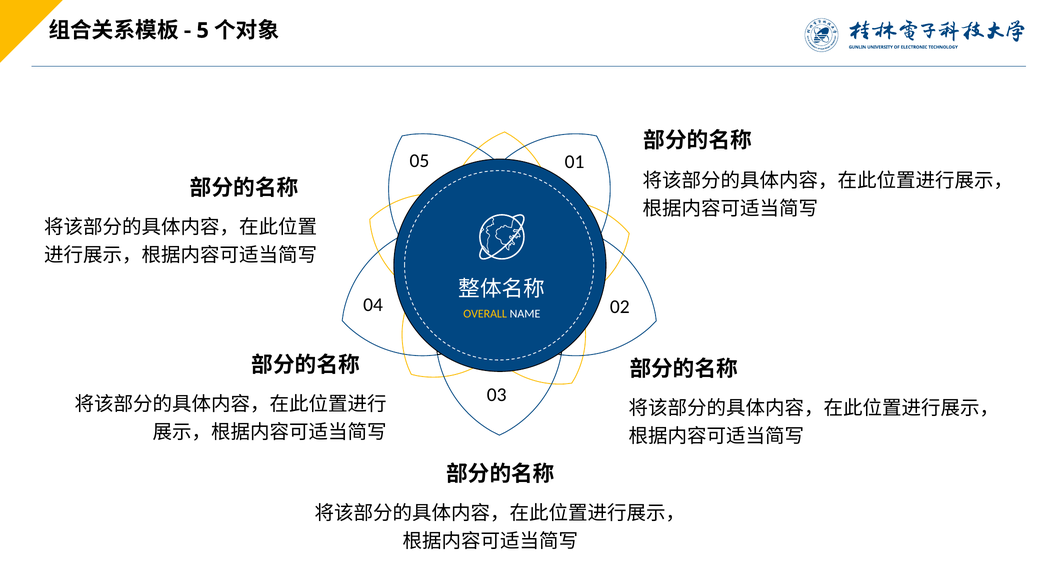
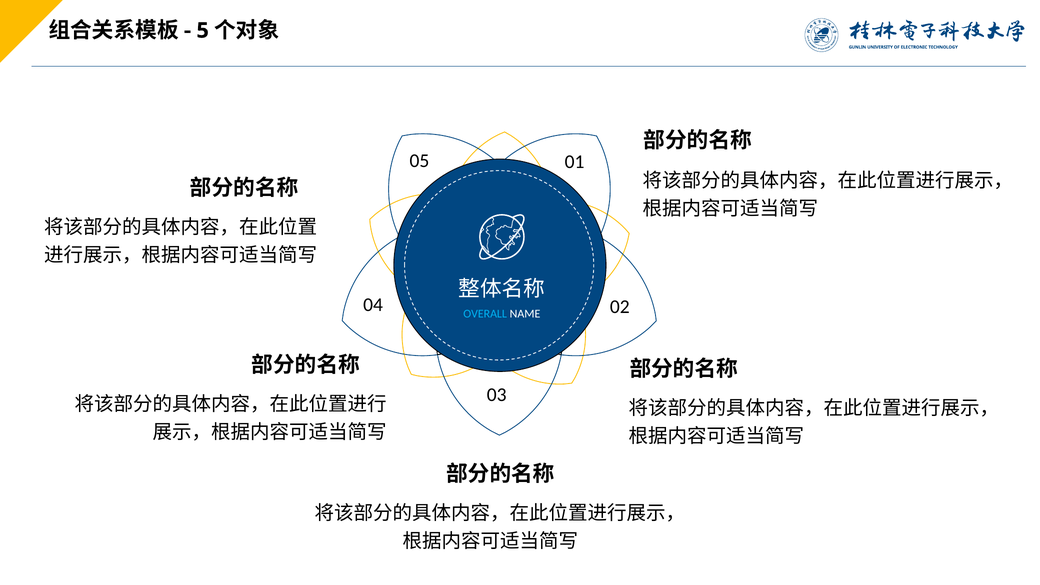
OVERALL colour: yellow -> light blue (485, 314)
